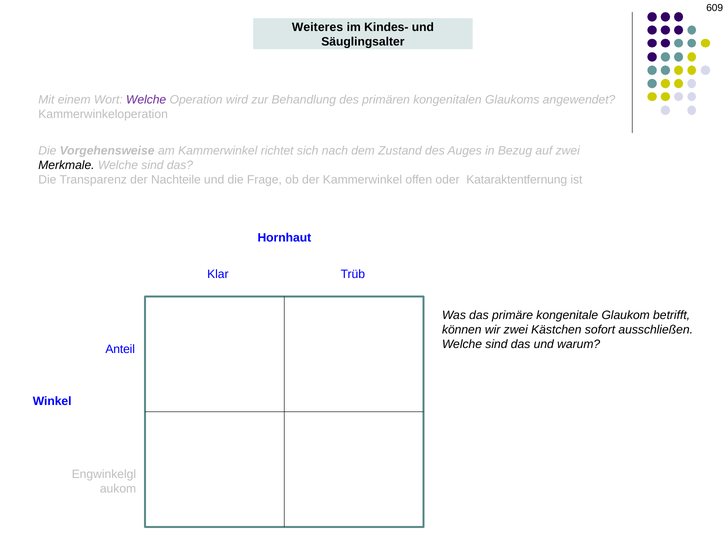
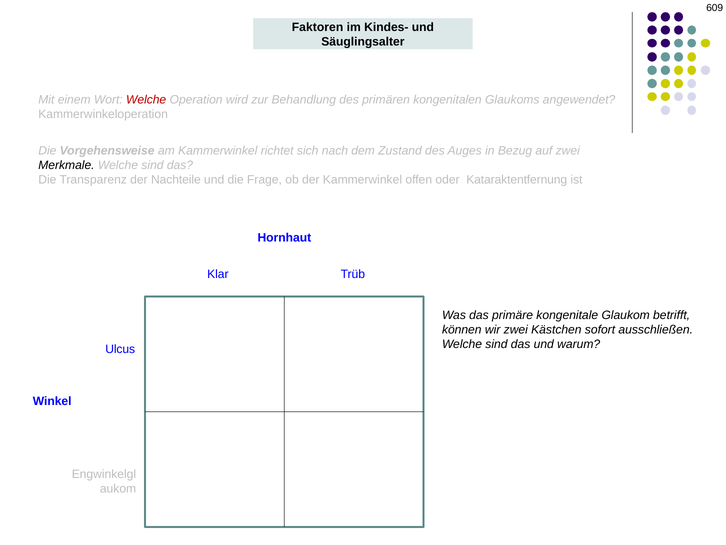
Weiteres: Weiteres -> Faktoren (318, 27)
Welche colour: purple -> red (146, 100)
Anteil: Anteil -> Ulcus (120, 349)
